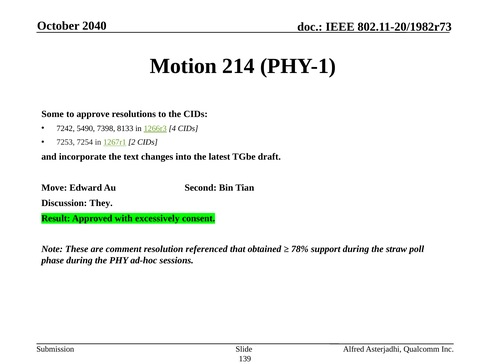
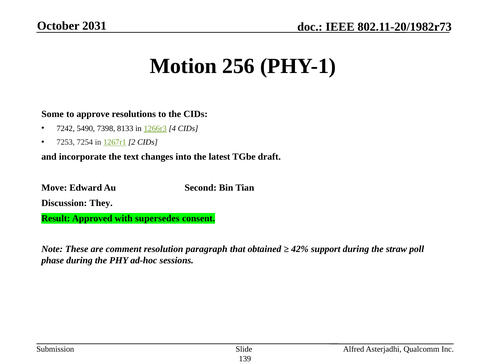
2040: 2040 -> 2031 (94, 26)
214: 214 -> 256 (238, 66)
excessively: excessively -> supersedes (157, 219)
referenced: referenced -> paragraph (207, 249)
78%: 78% -> 42% (300, 249)
